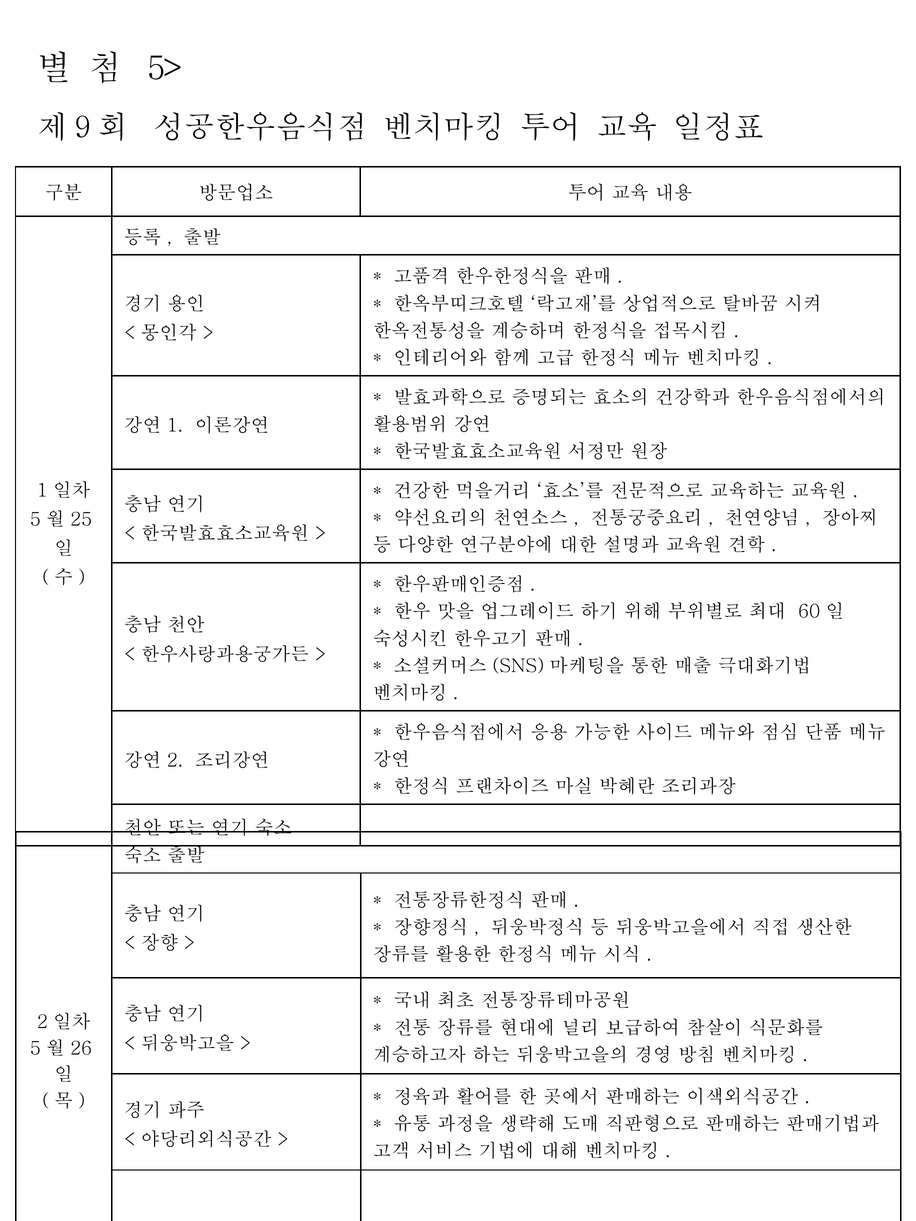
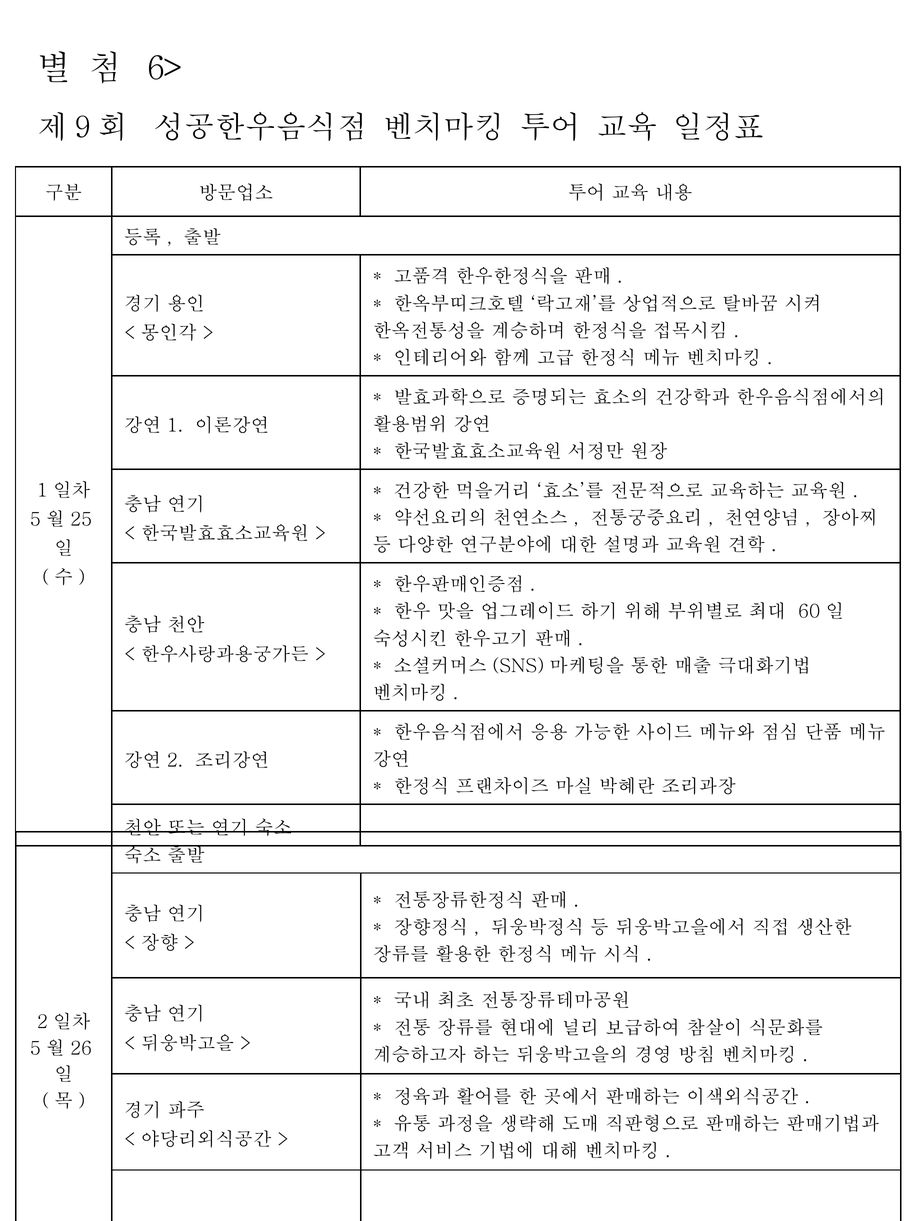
5>: 5> -> 6> (164, 69)
